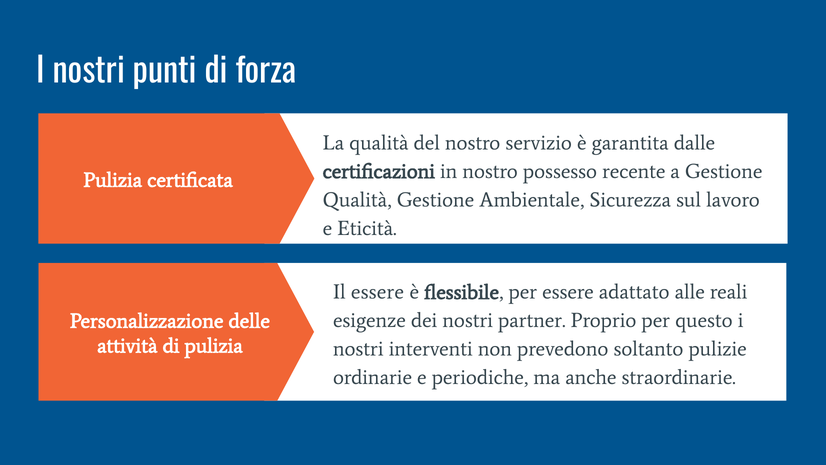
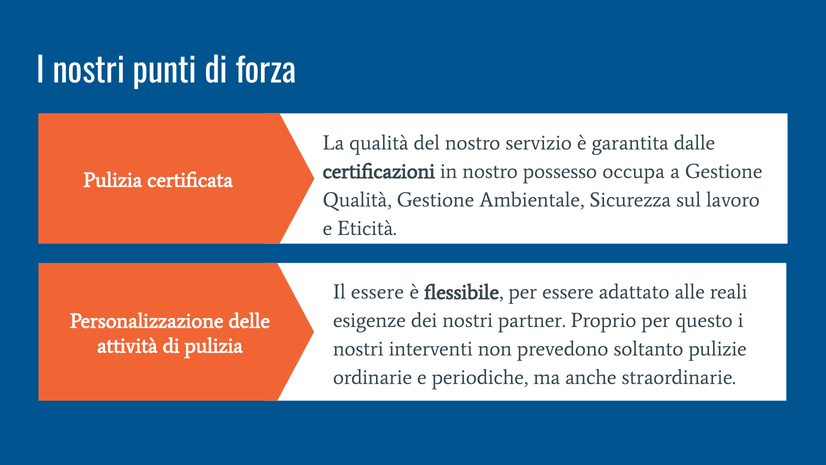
recente: recente -> occupa (634, 171)
